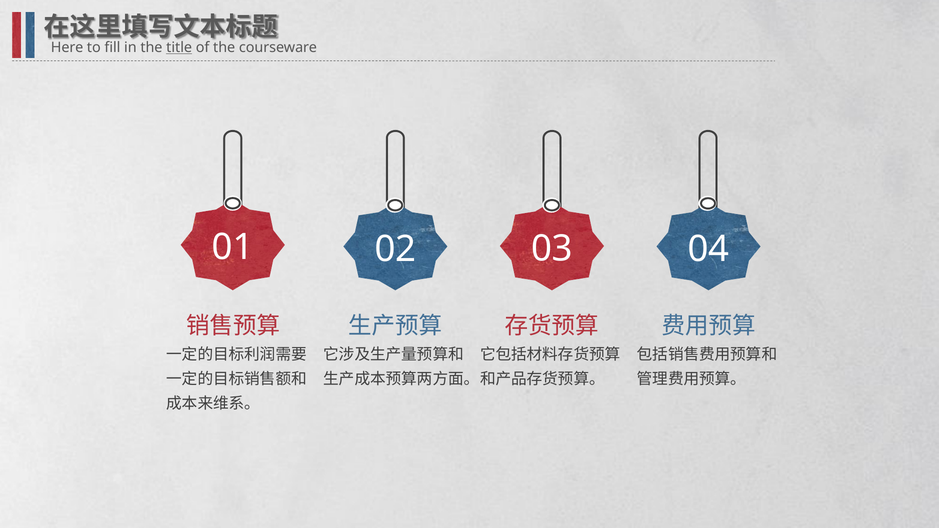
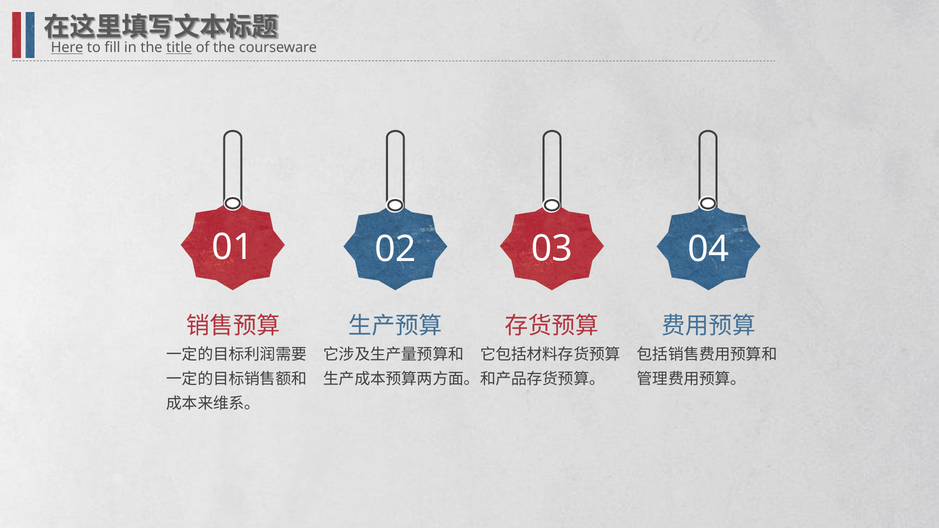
Here underline: none -> present (67, 48)
